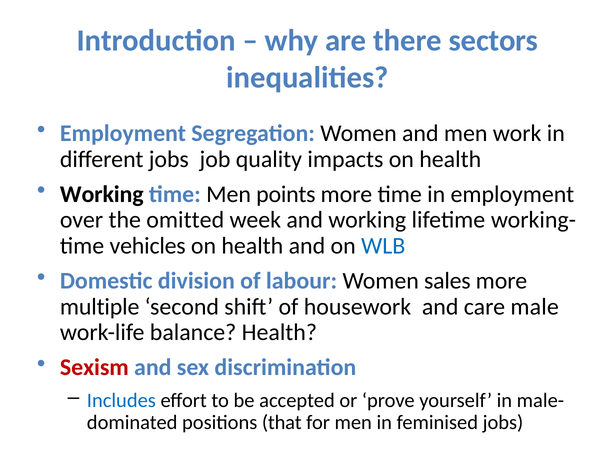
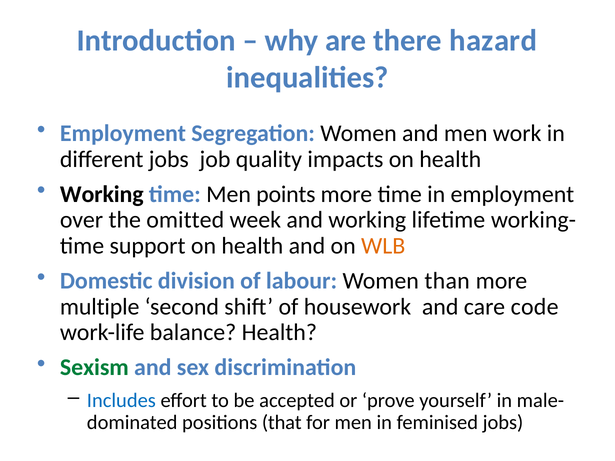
sectors: sectors -> hazard (493, 41)
vehicles: vehicles -> support (148, 246)
WLB colour: blue -> orange (383, 246)
sales: sales -> than (447, 281)
male: male -> code (535, 307)
Sexism colour: red -> green (94, 368)
